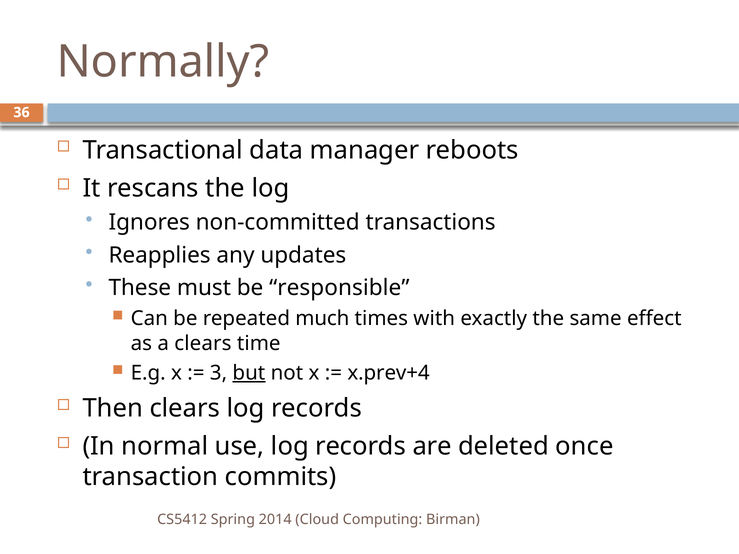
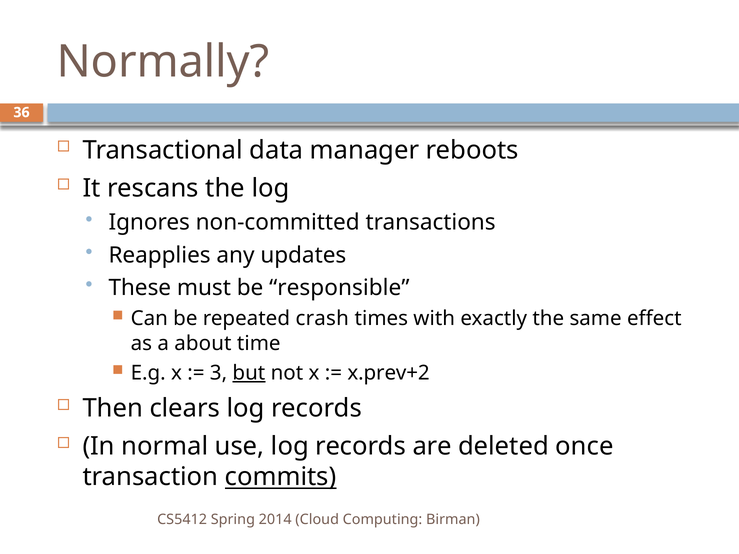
much: much -> crash (322, 319)
a clears: clears -> about (203, 343)
x.prev+4: x.prev+4 -> x.prev+2 (389, 373)
commits underline: none -> present (281, 477)
